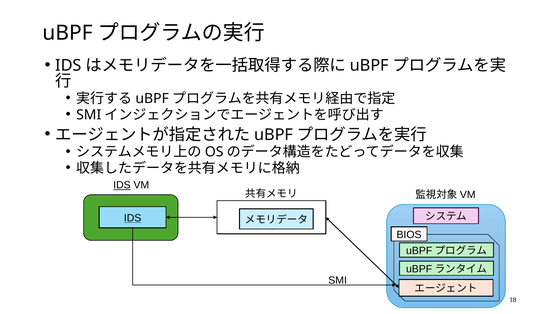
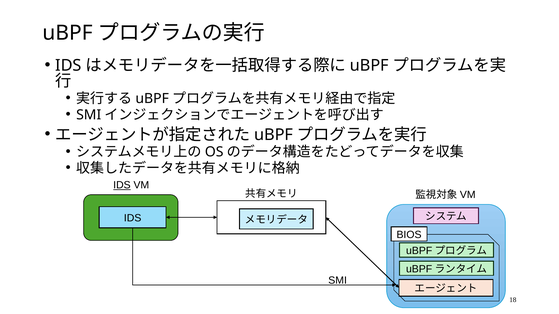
IDS underline: present -> none (133, 218)
